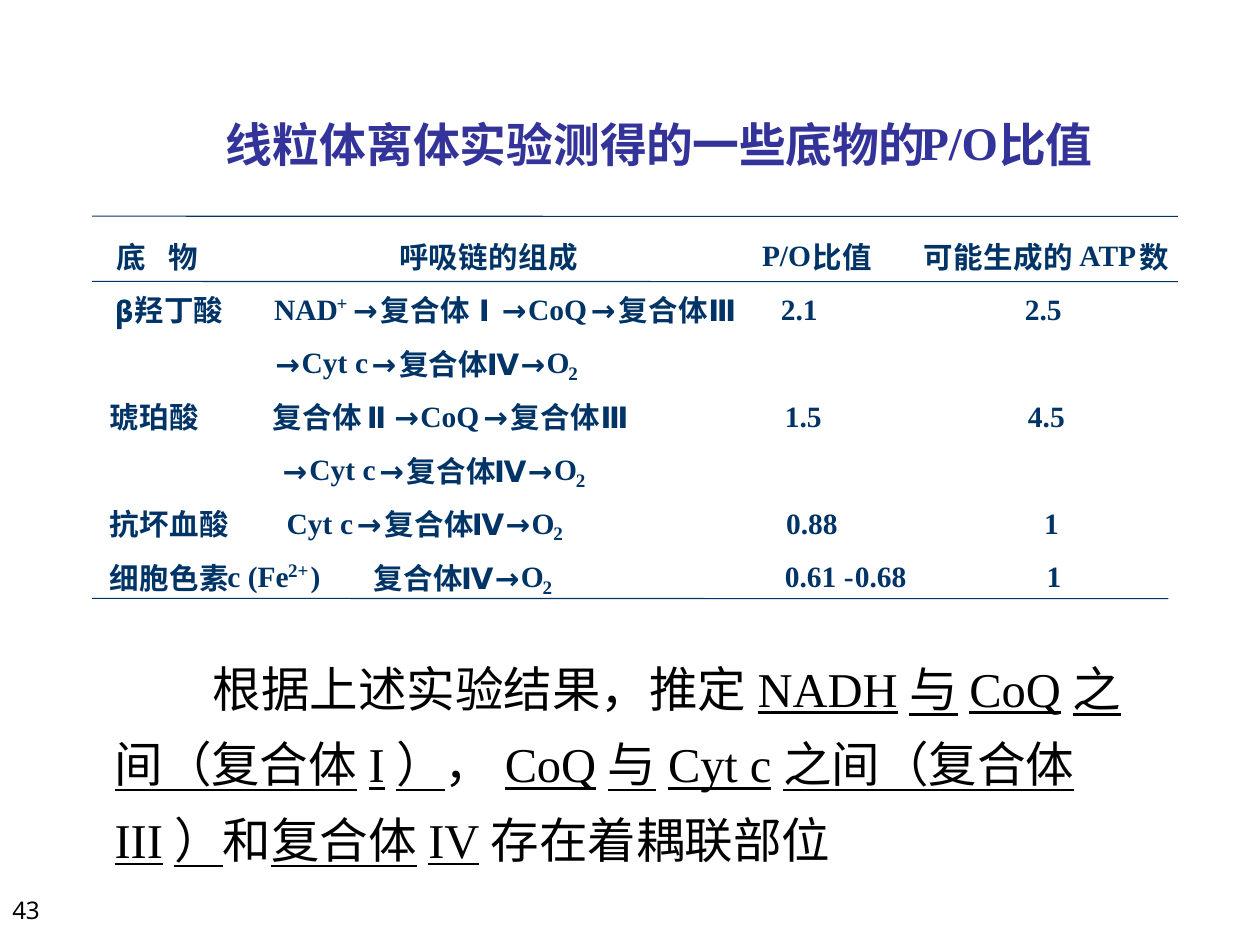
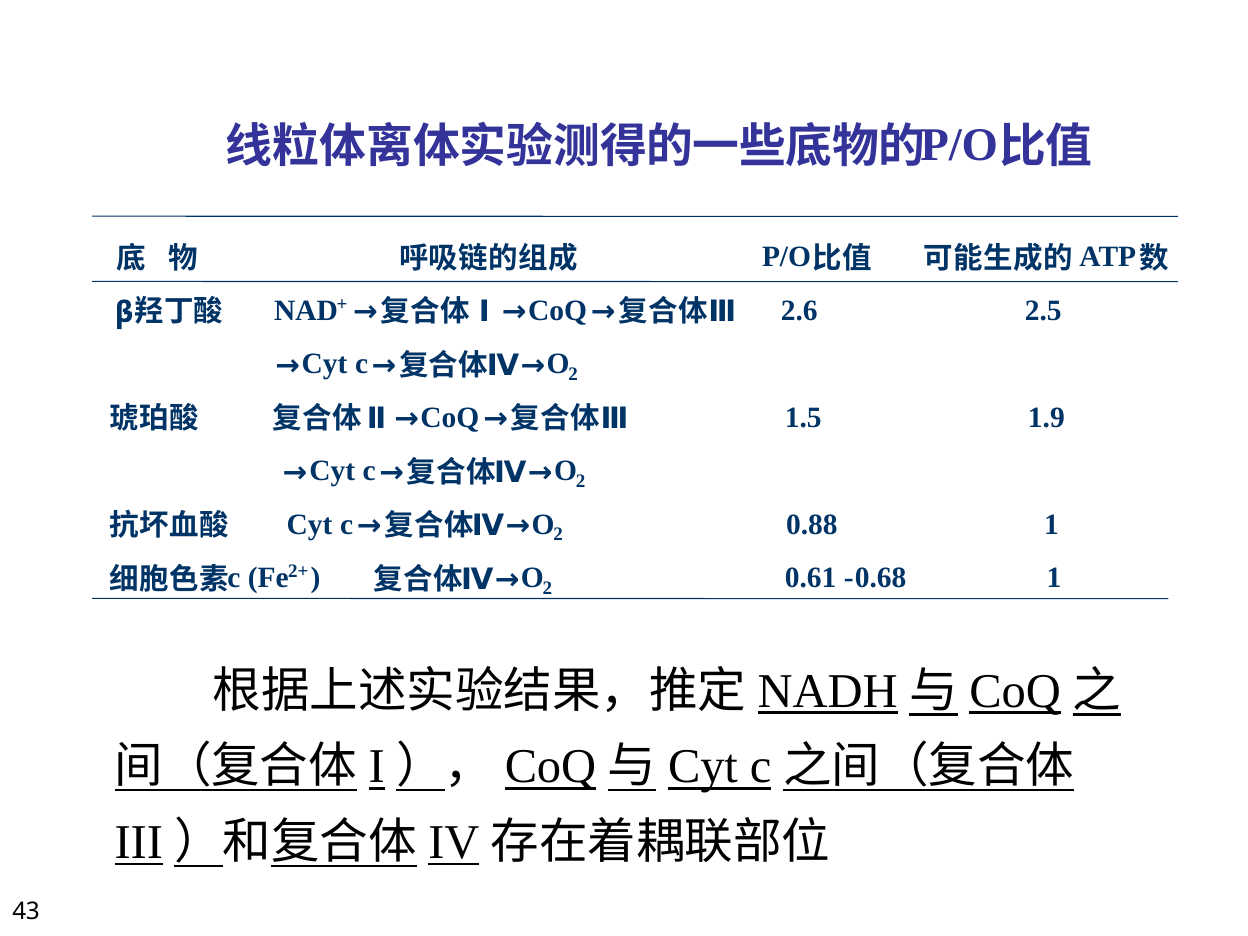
2.1: 2.1 -> 2.6 (799, 311)
4.5: 4.5 -> 1.9 (1046, 417)
